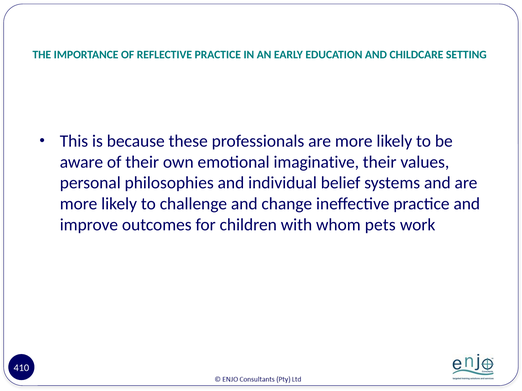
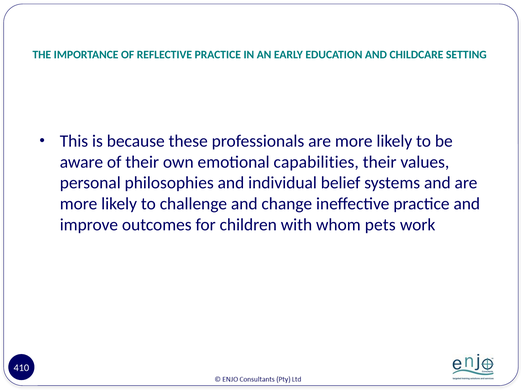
imaginative: imaginative -> capabilities (316, 162)
